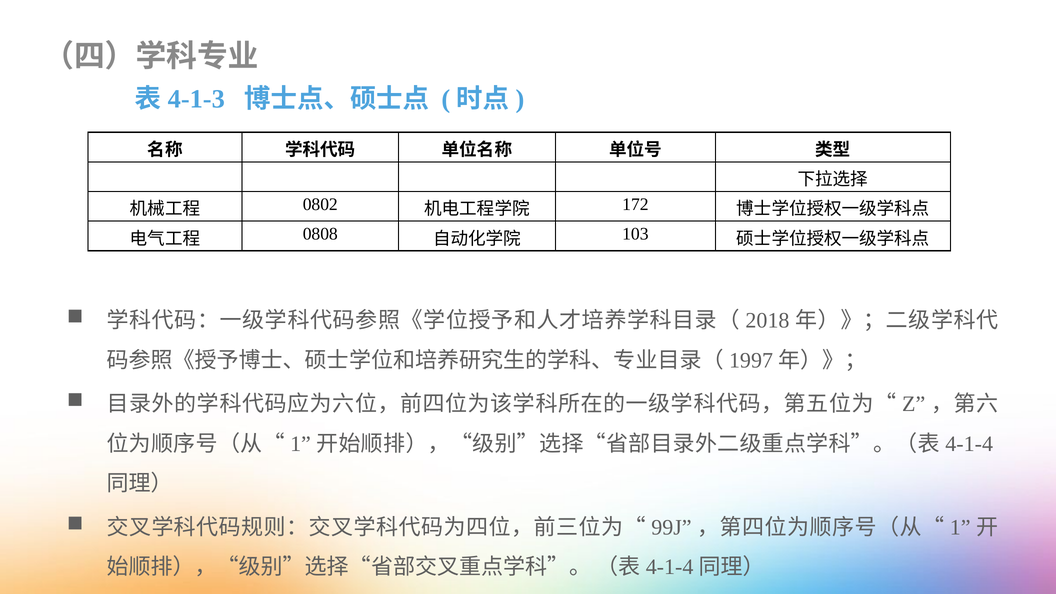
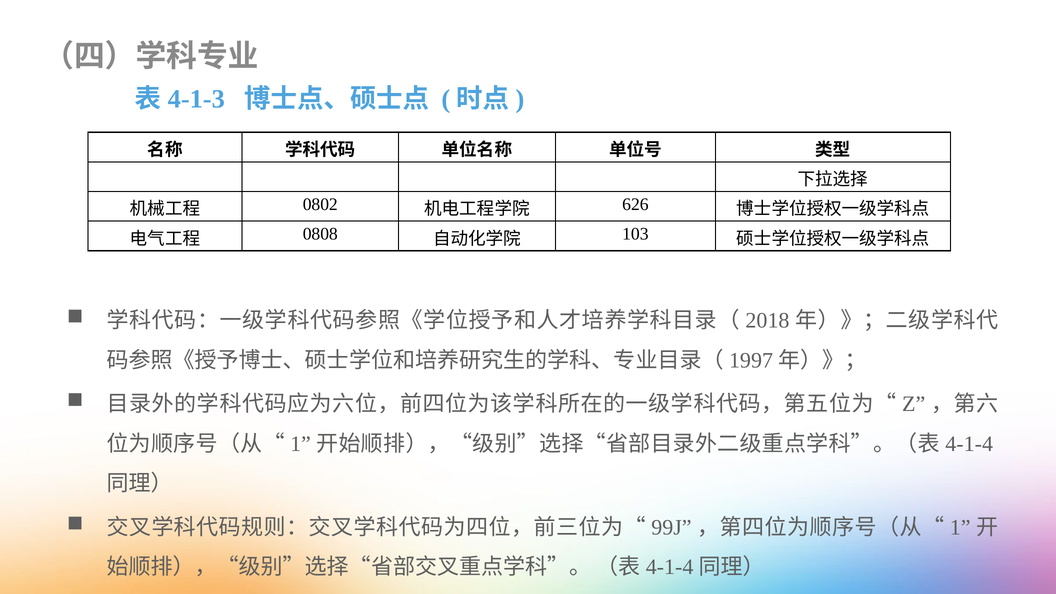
172: 172 -> 626 (635, 205)
